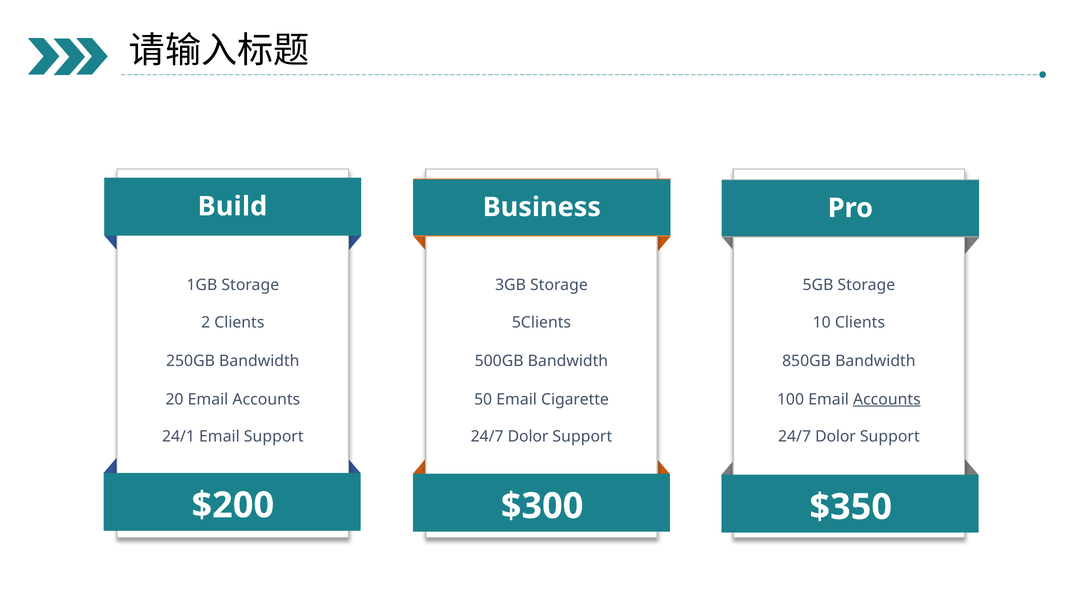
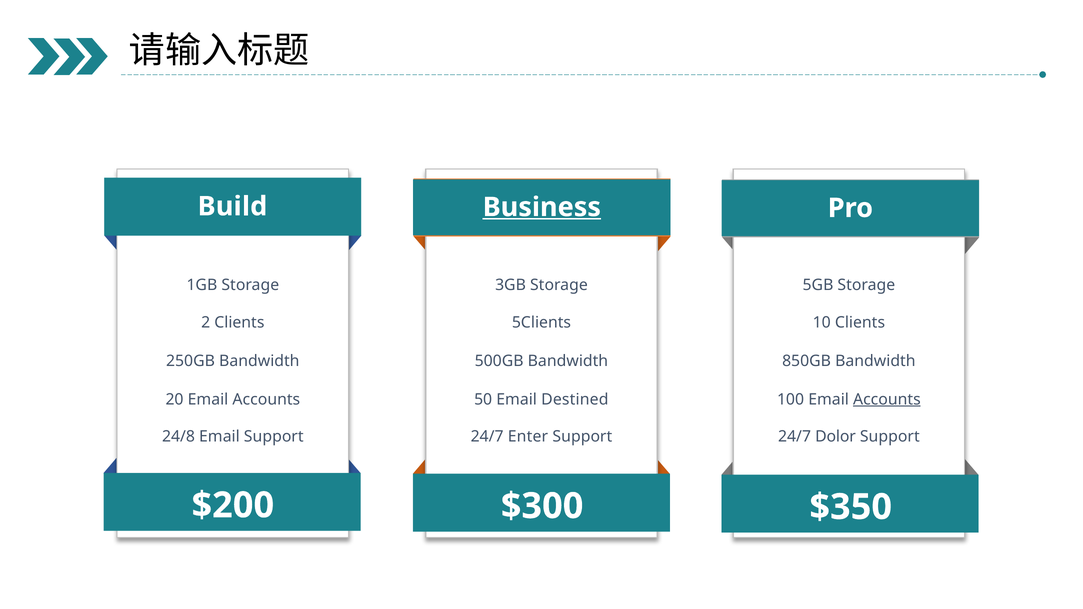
Business underline: none -> present (542, 207)
Cigarette: Cigarette -> Destined (575, 399)
24/1: 24/1 -> 24/8 (179, 436)
Dolor: Dolor -> Enter (528, 436)
